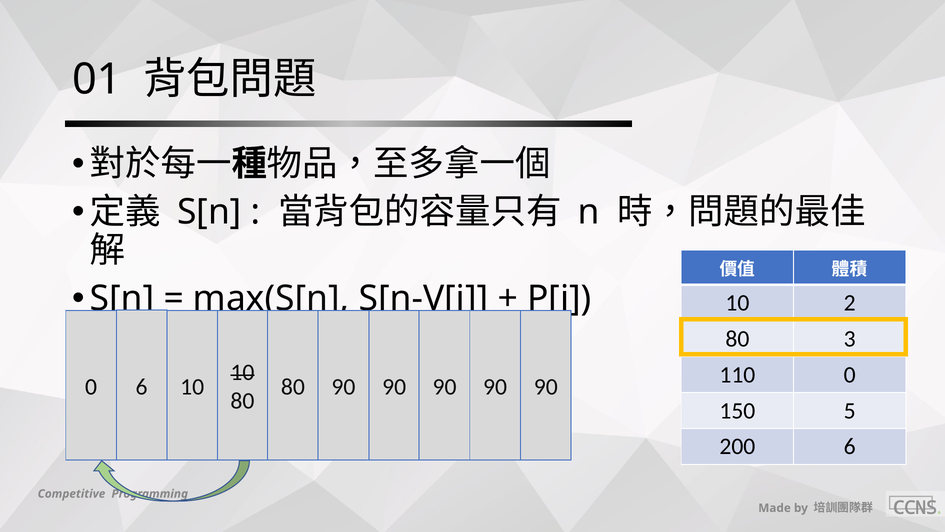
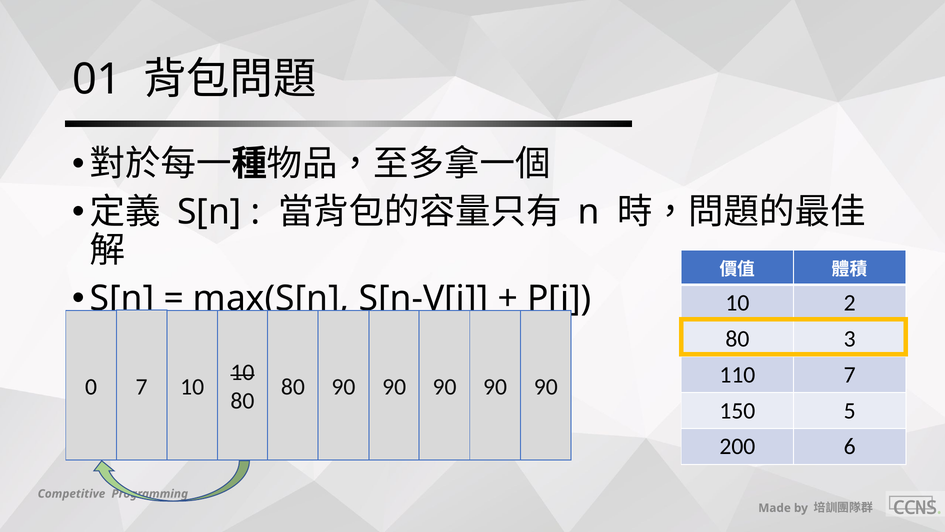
110 0: 0 -> 7 (850, 374)
0 6: 6 -> 7 (142, 386)
